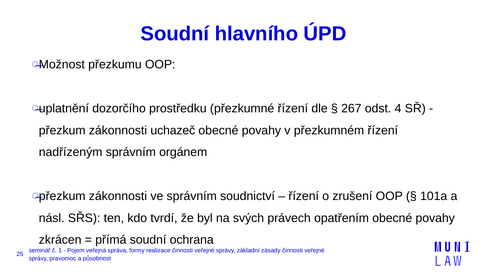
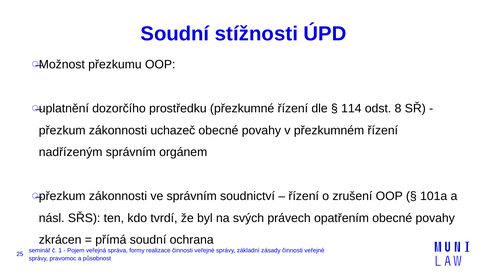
hlavního: hlavního -> stížnosti (256, 34)
267: 267 -> 114 (351, 108)
4: 4 -> 8 (398, 108)
